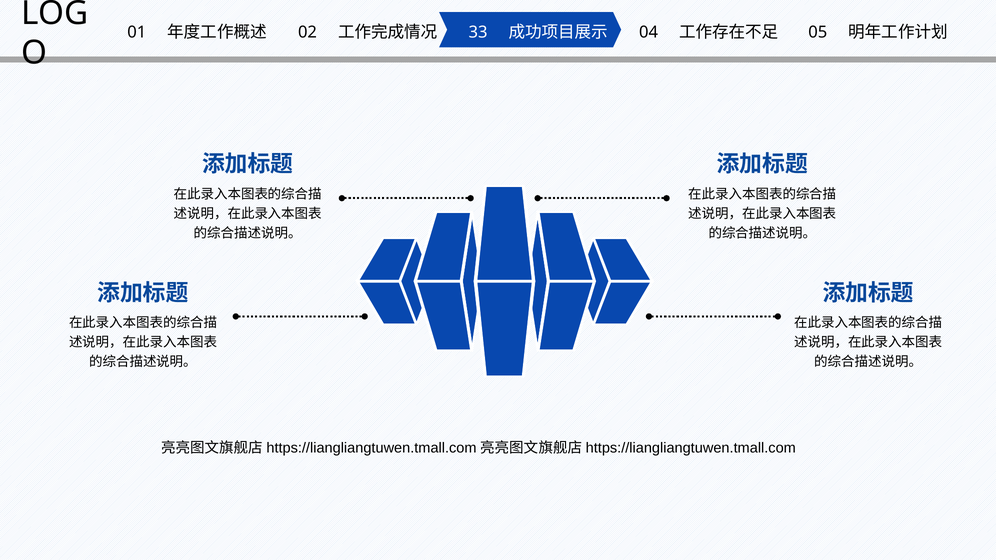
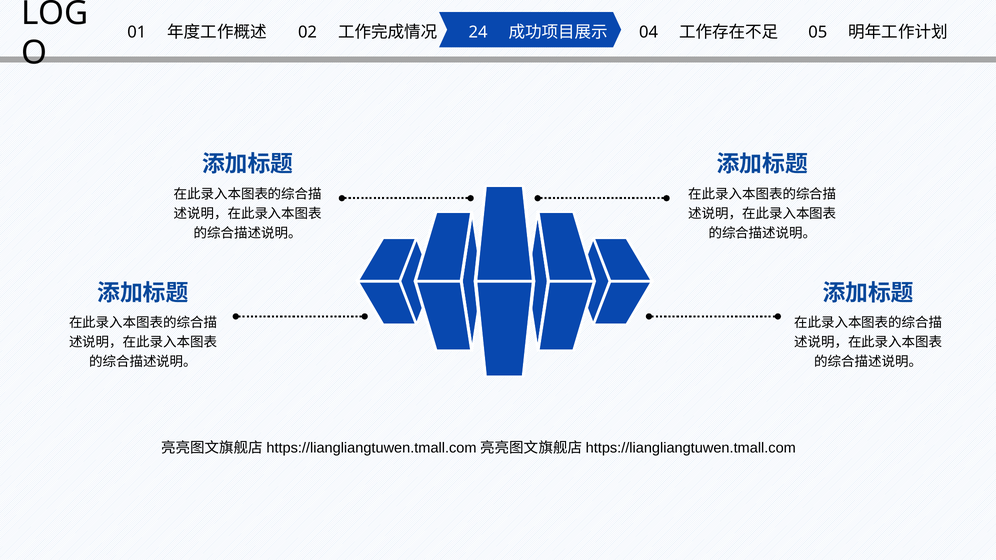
33: 33 -> 24 (478, 32)
